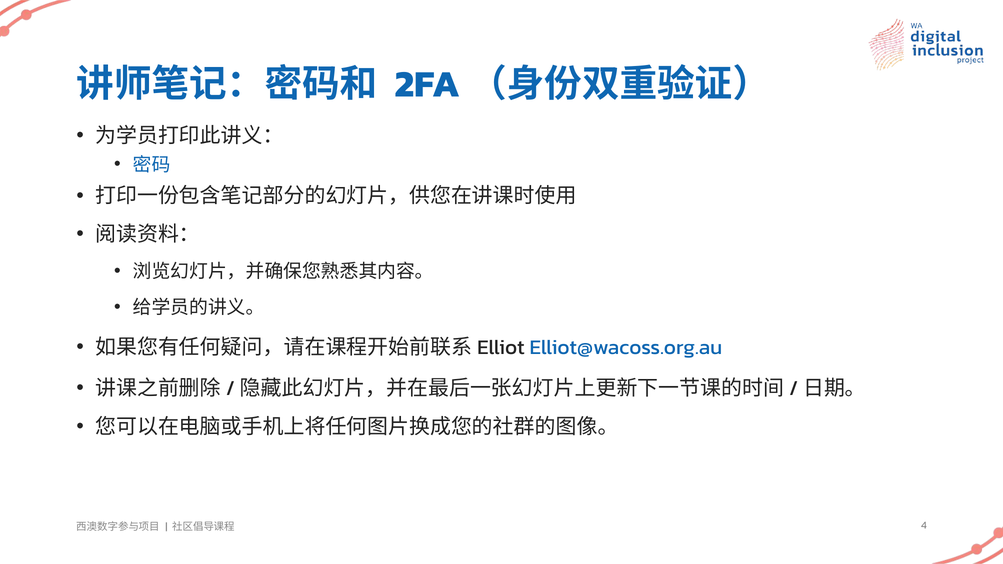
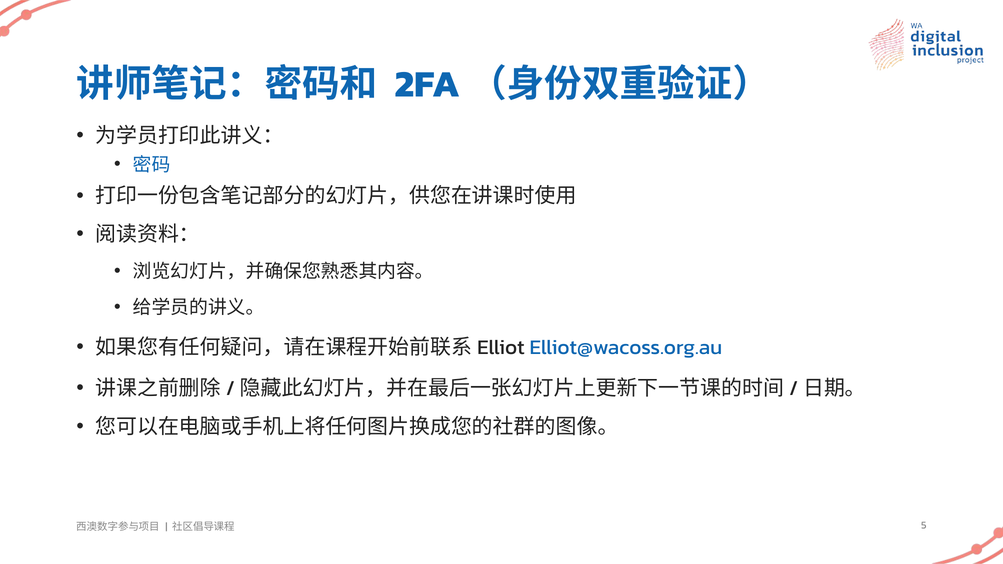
4: 4 -> 5 (924, 525)
